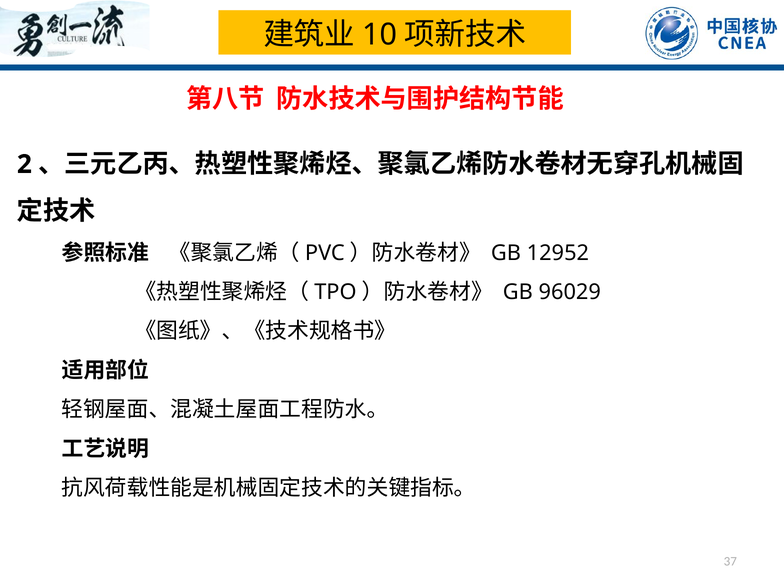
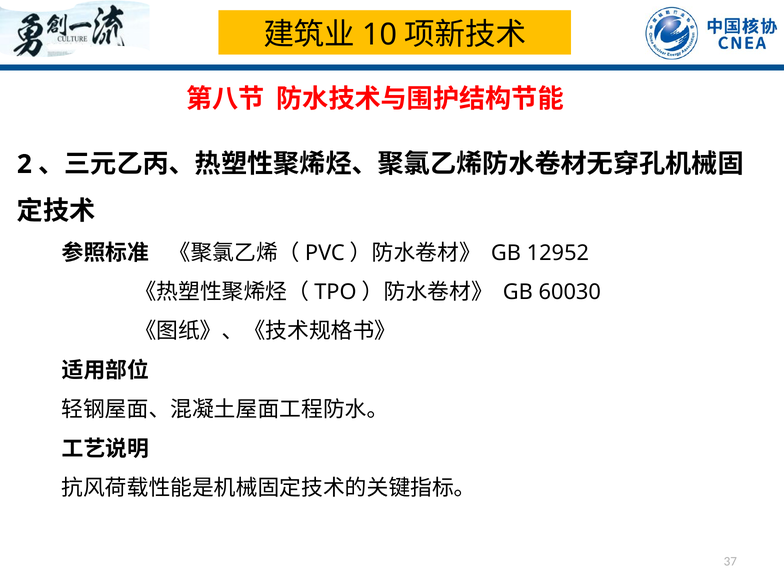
96029: 96029 -> 60030 (570, 292)
